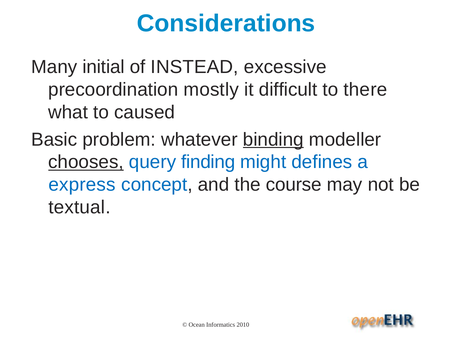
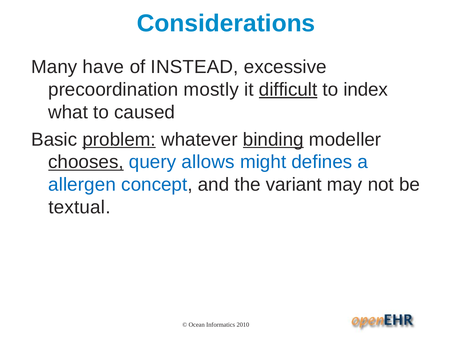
initial: initial -> have (103, 67)
difficult underline: none -> present (288, 90)
there: there -> index (366, 90)
problem underline: none -> present (119, 140)
finding: finding -> allows (208, 162)
express: express -> allergen (82, 185)
course: course -> variant (294, 185)
